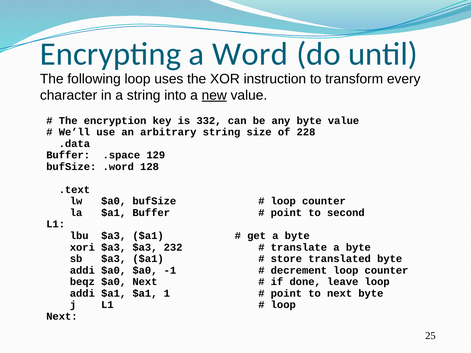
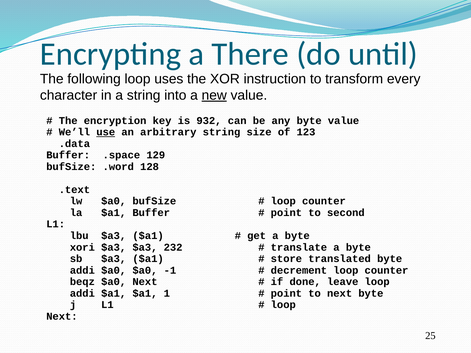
Word: Word -> There (250, 54)
332: 332 -> 932 (209, 121)
use underline: none -> present (106, 132)
228: 228 -> 123 (306, 132)
